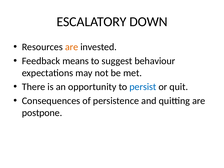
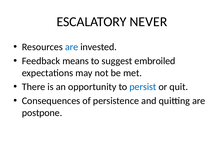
DOWN: DOWN -> NEVER (148, 22)
are colour: orange -> blue (72, 47)
behaviour: behaviour -> embroiled (155, 61)
